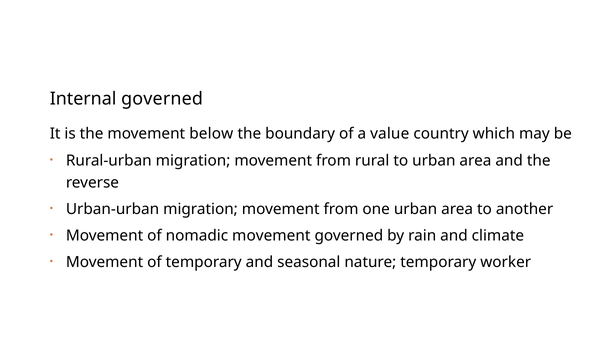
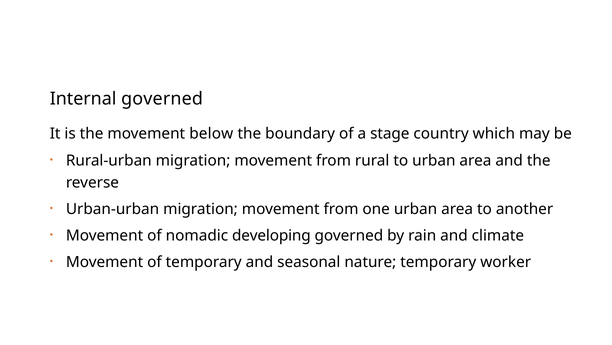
value: value -> stage (390, 134)
nomadic movement: movement -> developing (271, 236)
